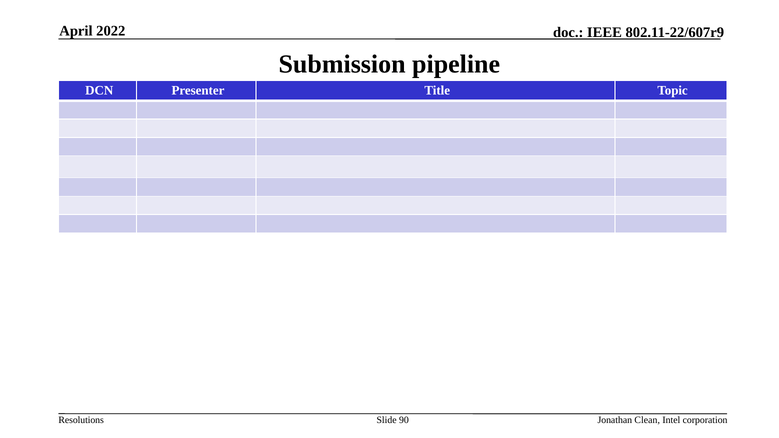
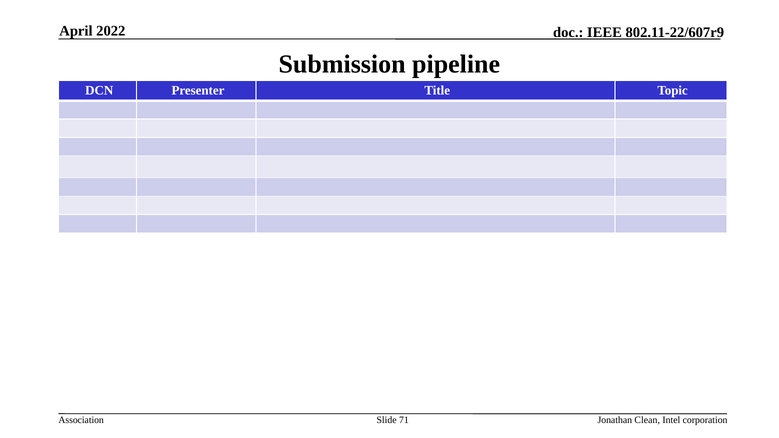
Resolutions: Resolutions -> Association (81, 420)
90: 90 -> 71 (404, 420)
